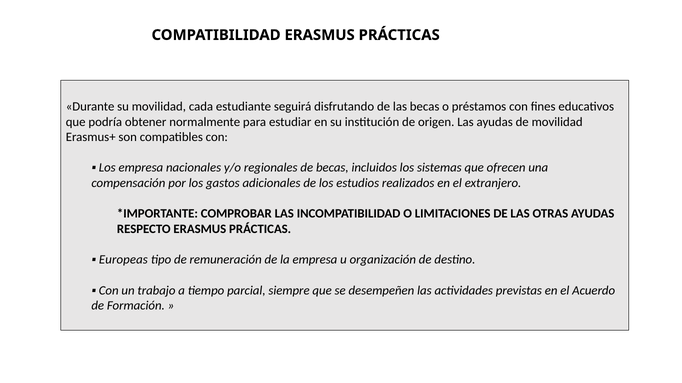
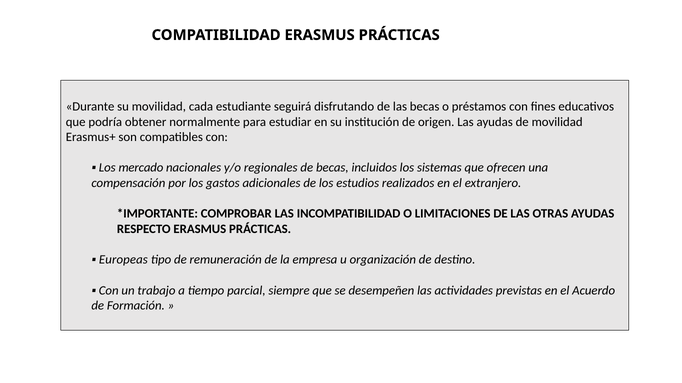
Los empresa: empresa -> mercado (141, 168)
